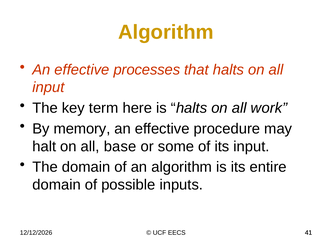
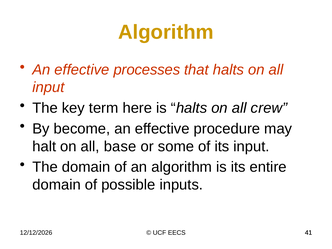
work: work -> crew (269, 108)
memory: memory -> become (82, 129)
